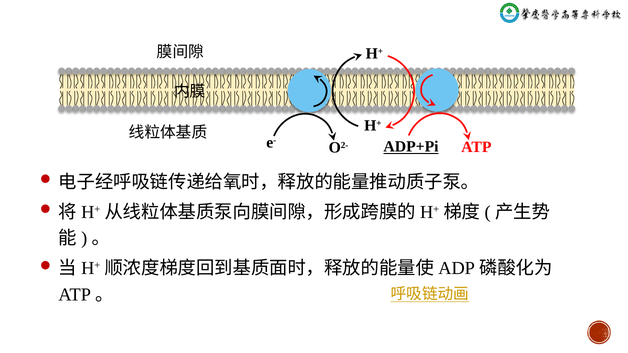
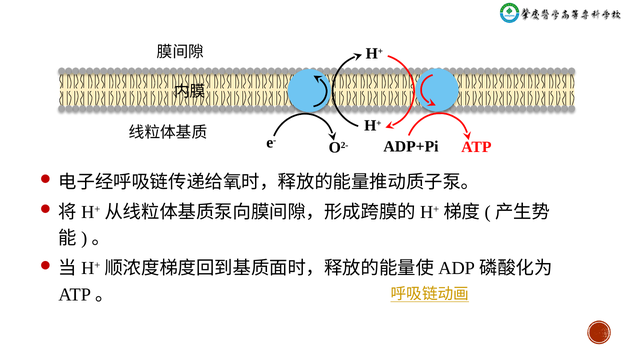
ADP+Pi underline: present -> none (411, 147)
